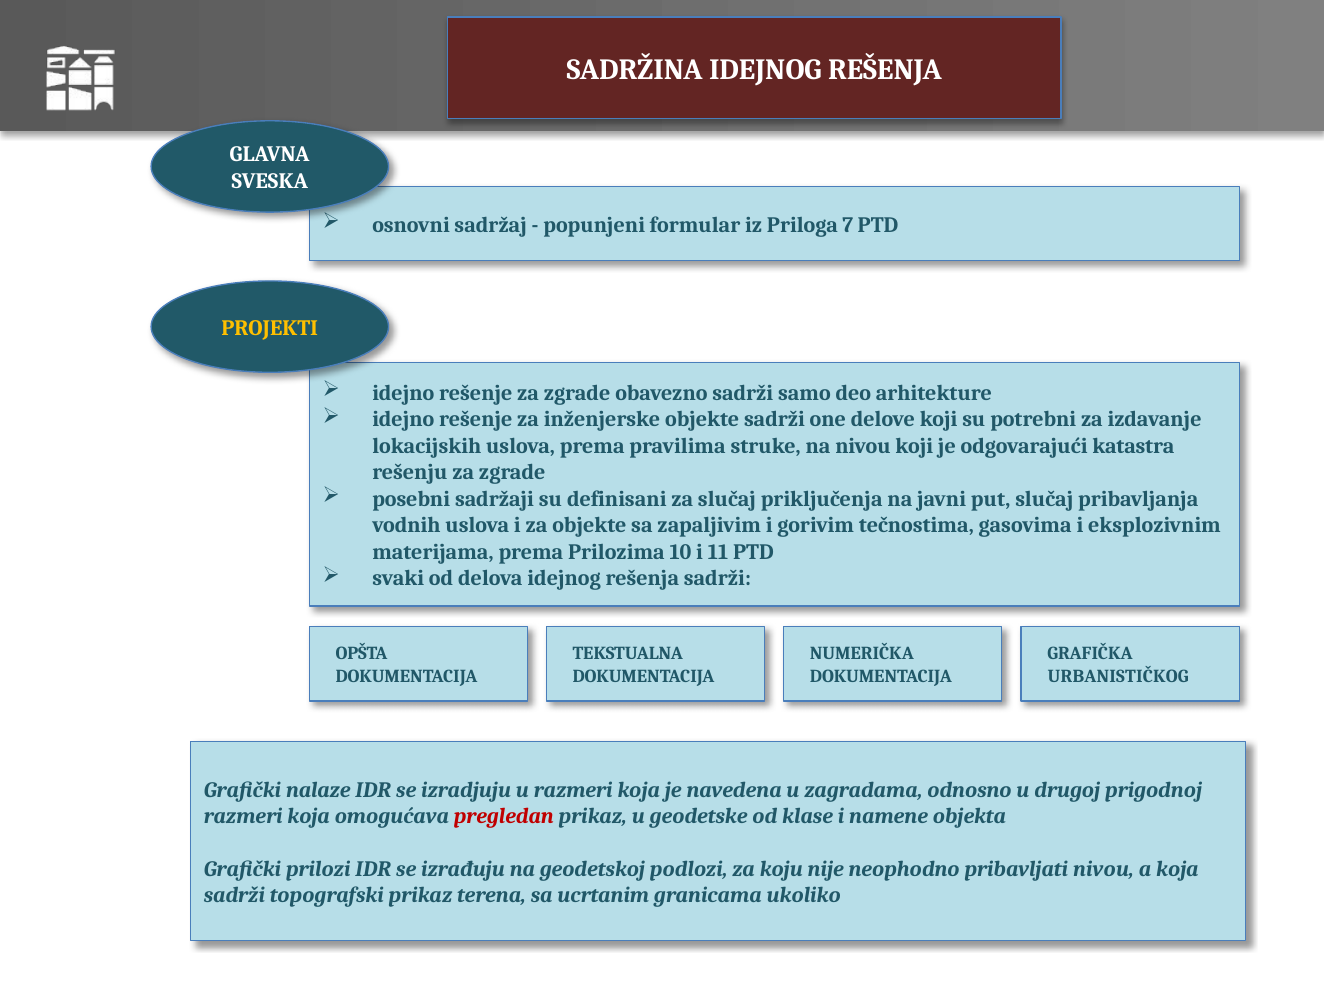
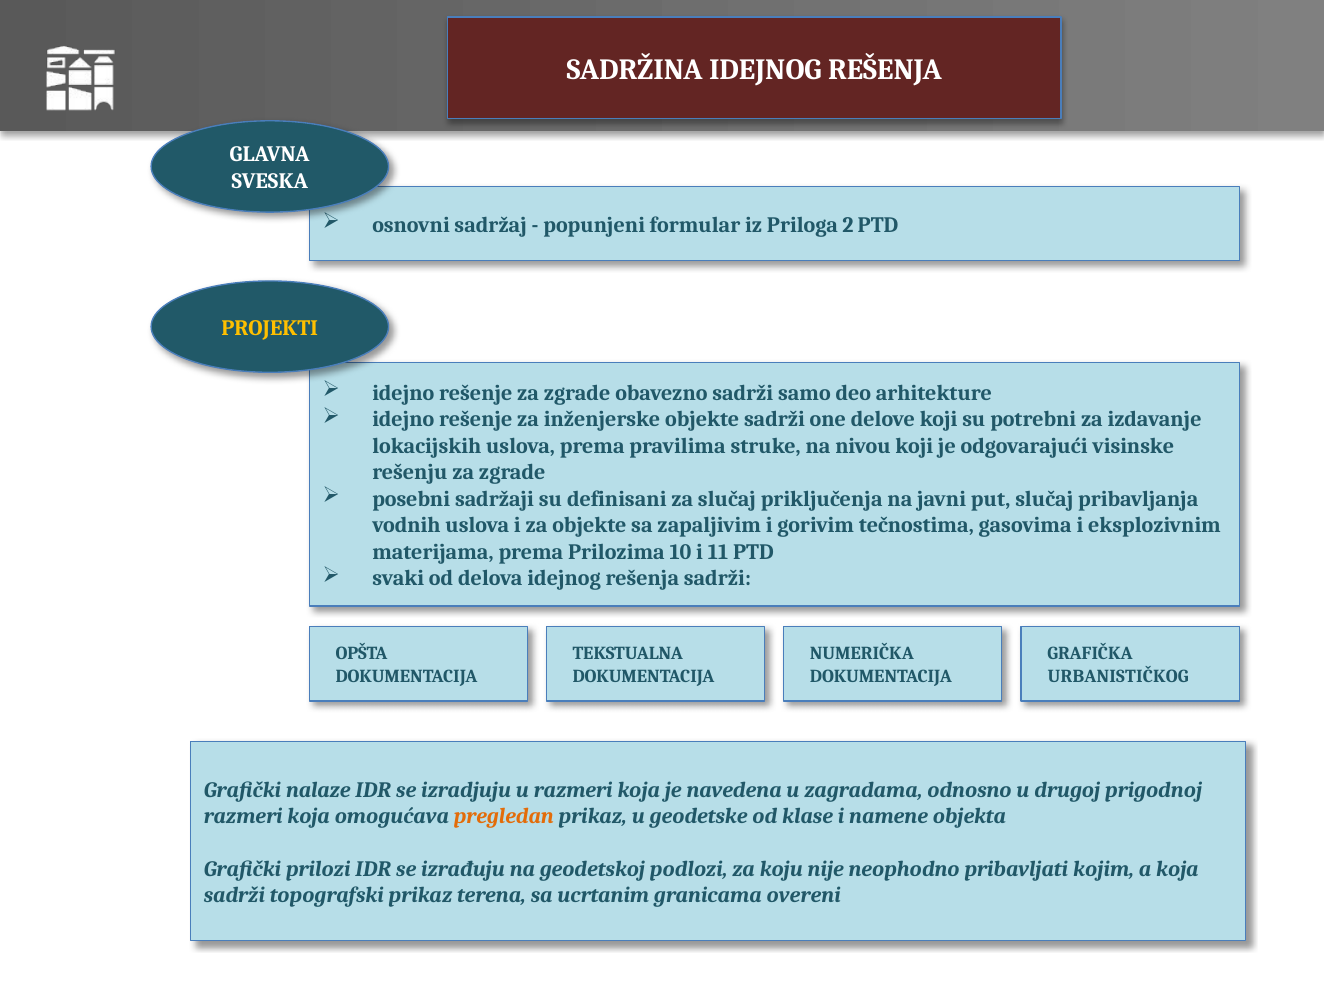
7: 7 -> 2 (848, 225)
katastra: katastra -> visinske (1133, 446)
pregledan colour: red -> orange (504, 816)
pribavljati nivou: nivou -> kojim (1104, 869)
ukoliko: ukoliko -> overeni (804, 896)
